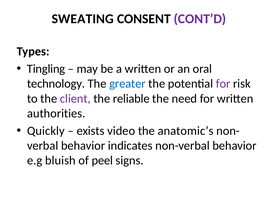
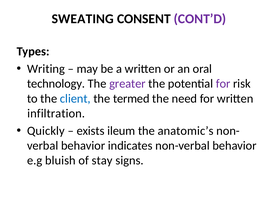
Tingling: Tingling -> Writing (46, 69)
greater colour: blue -> purple (127, 84)
client colour: purple -> blue (75, 98)
reliable: reliable -> termed (131, 98)
authorities: authorities -> infiltration (56, 113)
video: video -> ileum (121, 130)
peel: peel -> stay (102, 160)
